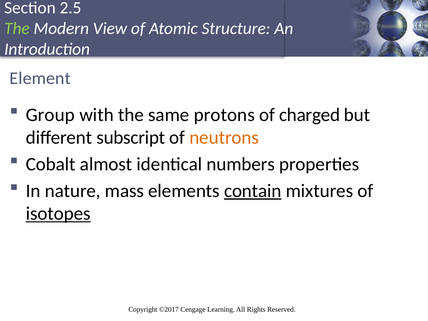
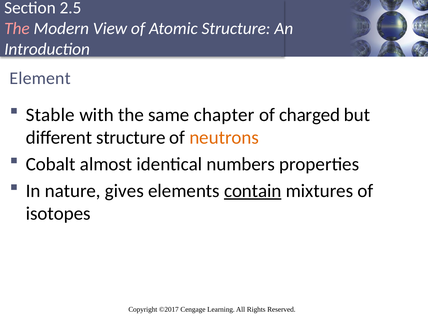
The colour: light green -> pink (17, 29)
Group: Group -> Stable (50, 115)
protons: protons -> chapter (224, 115)
different subscript: subscript -> structure (131, 138)
mass: mass -> gives (124, 191)
isotopes underline: present -> none (58, 214)
